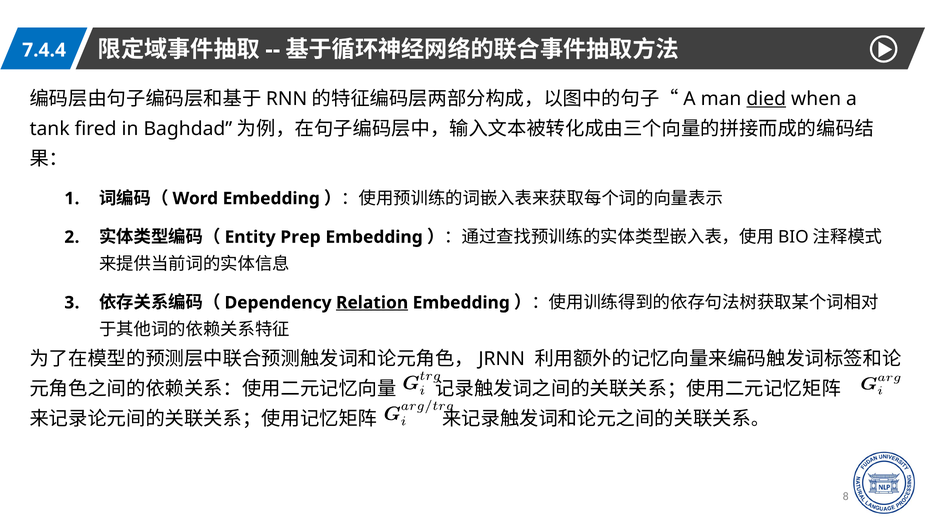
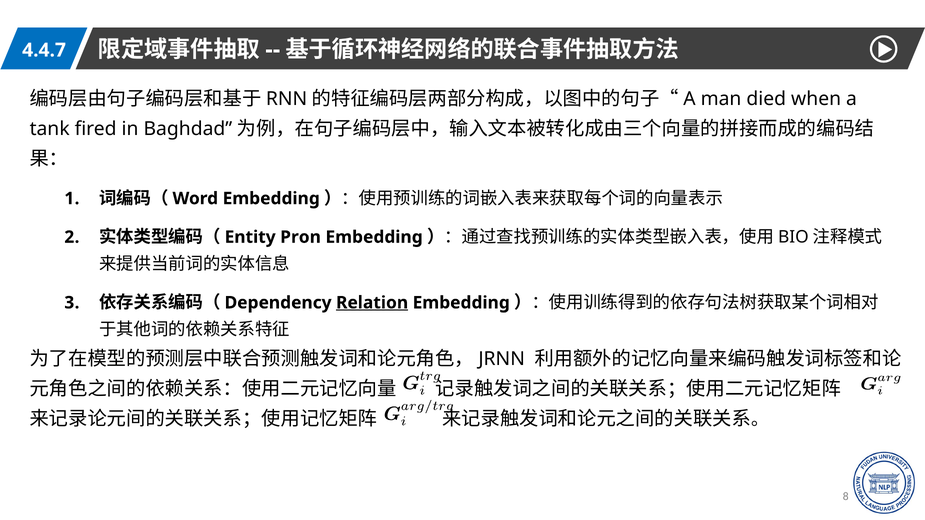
7.4.4: 7.4.4 -> 4.4.7 (44, 50)
died underline: present -> none (766, 99)
Prep: Prep -> Pron (301, 237)
